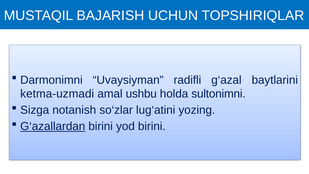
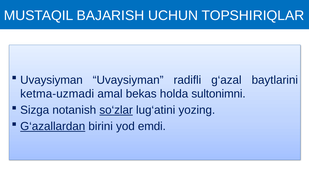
Darmonimni: Darmonimni -> Uvaysiyman (51, 80)
ushbu: ushbu -> bekas (141, 94)
so‘zlar underline: none -> present (116, 110)
yod birini: birini -> emdi (152, 126)
